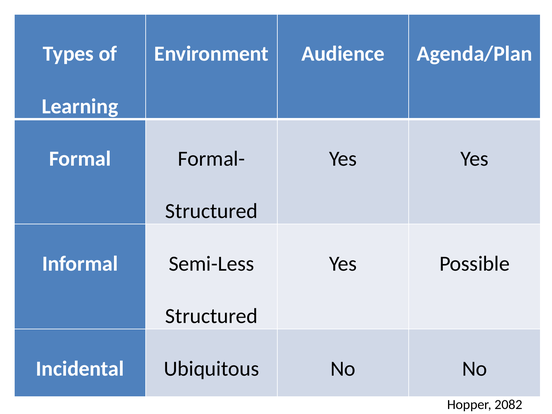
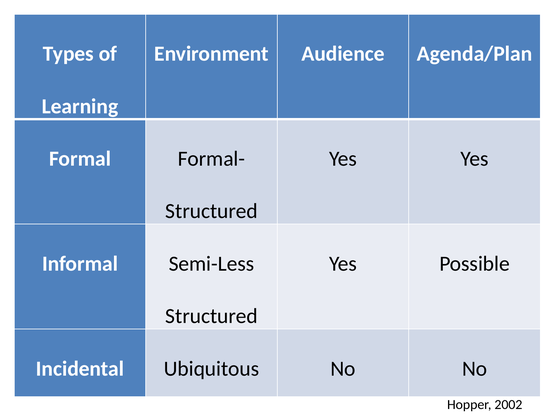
2082: 2082 -> 2002 (508, 405)
